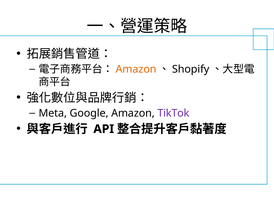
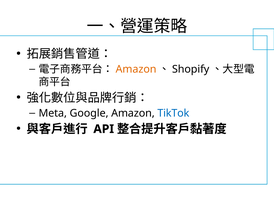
TikTok colour: purple -> blue (173, 113)
